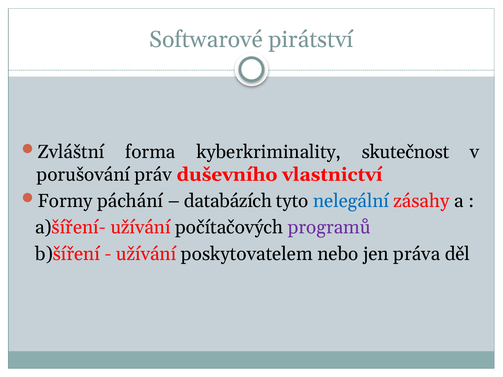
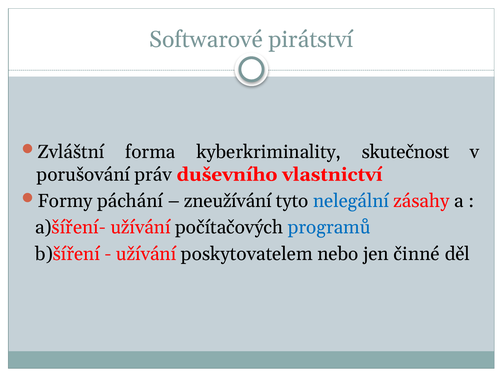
databázích: databázích -> zneužívání (228, 201)
programů colour: purple -> blue (329, 228)
práva: práva -> činné (417, 254)
